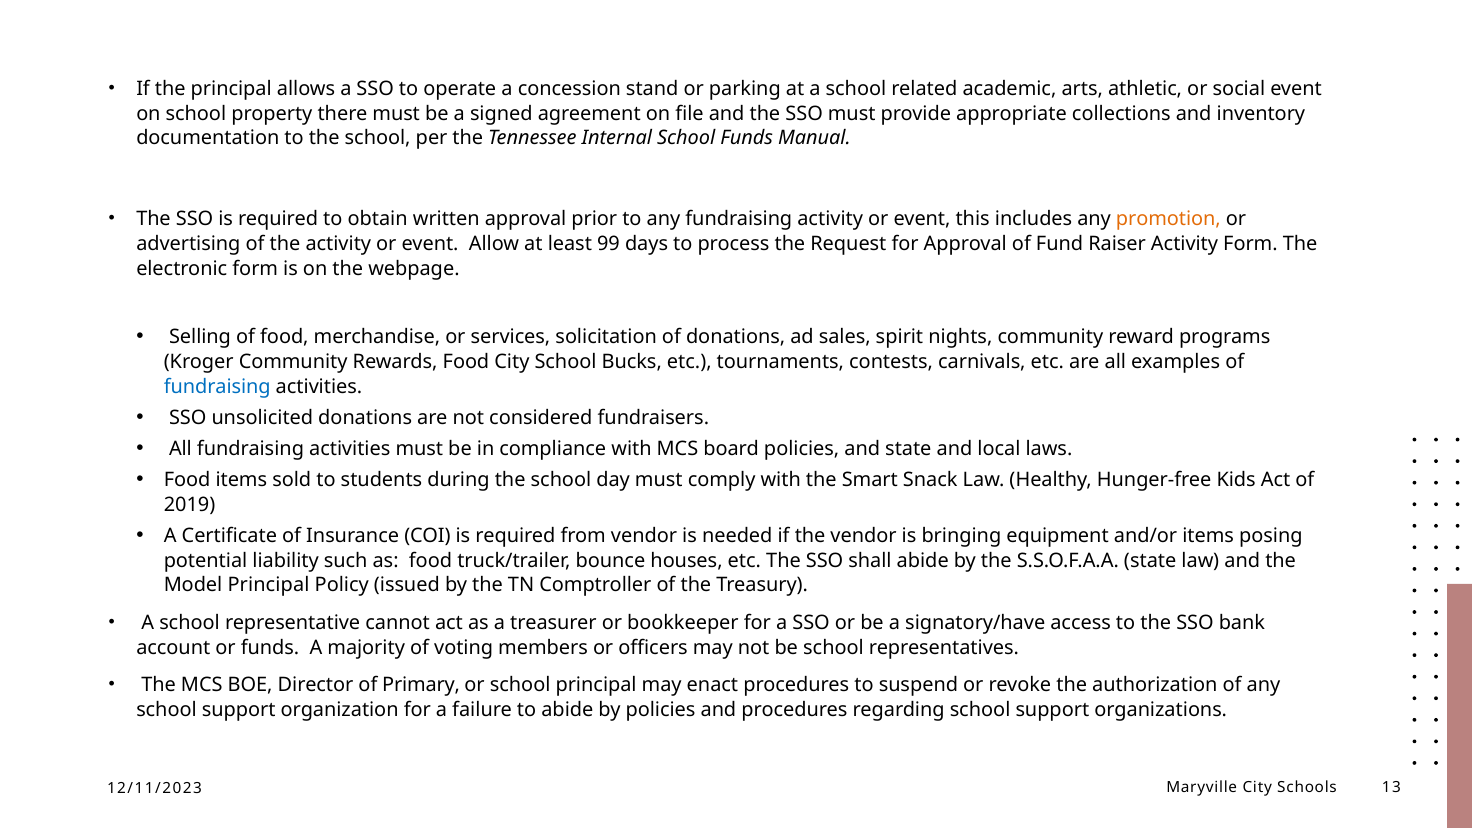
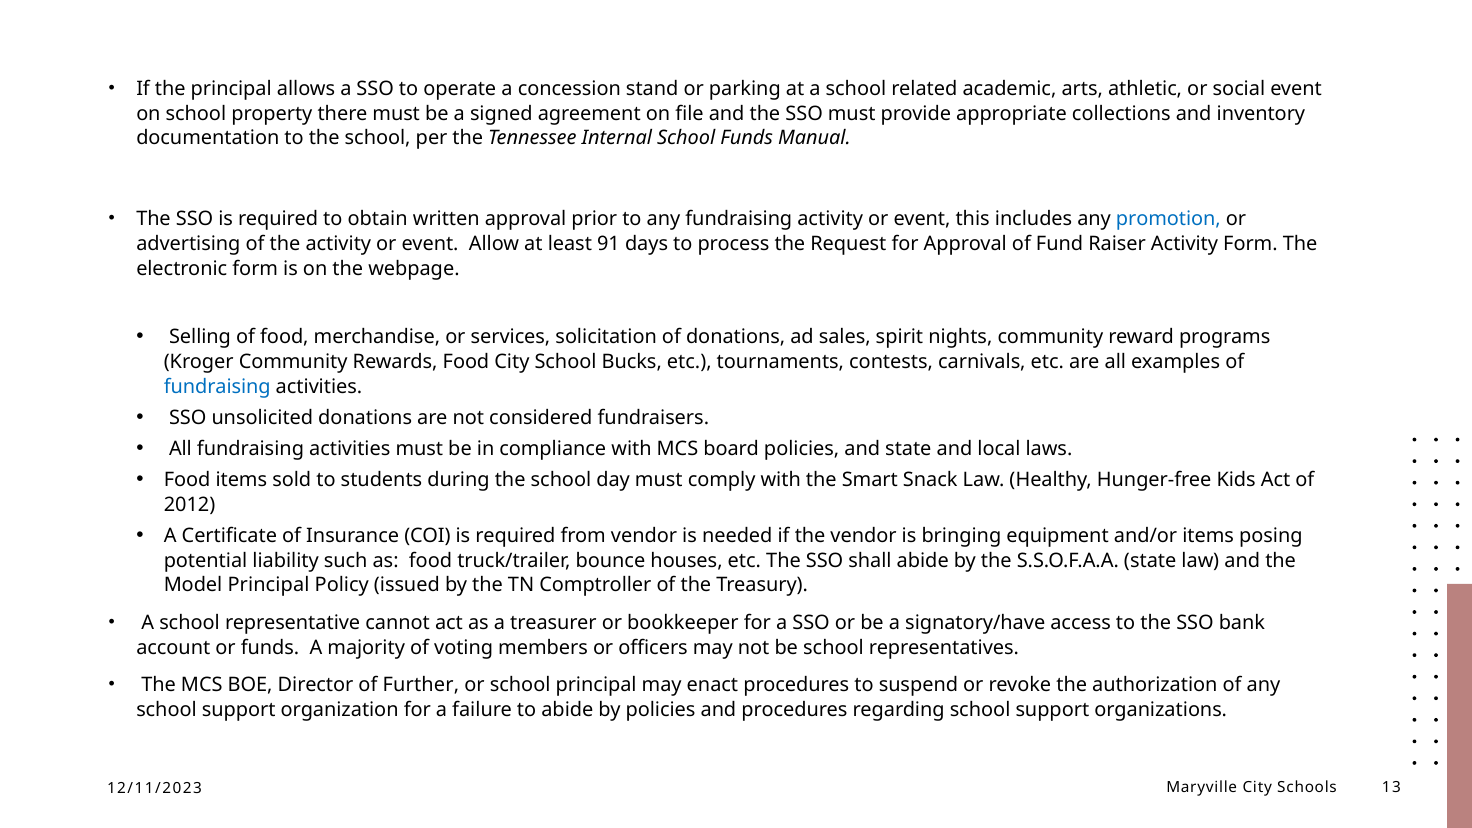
promotion colour: orange -> blue (1168, 219)
99: 99 -> 91 (608, 244)
2019: 2019 -> 2012 (190, 505)
Primary: Primary -> Further (421, 685)
